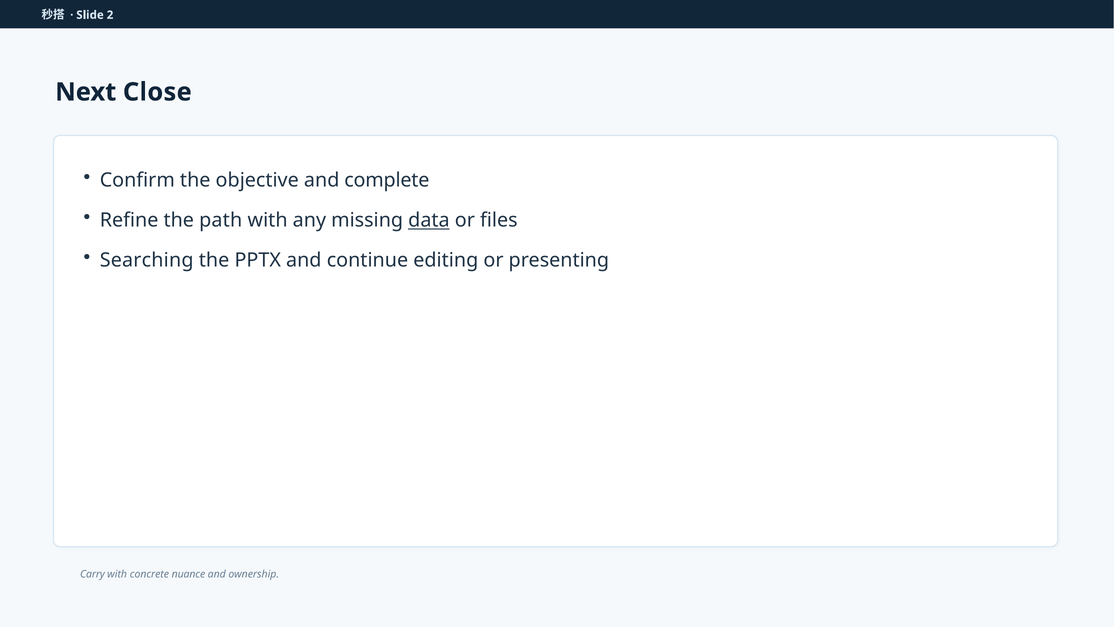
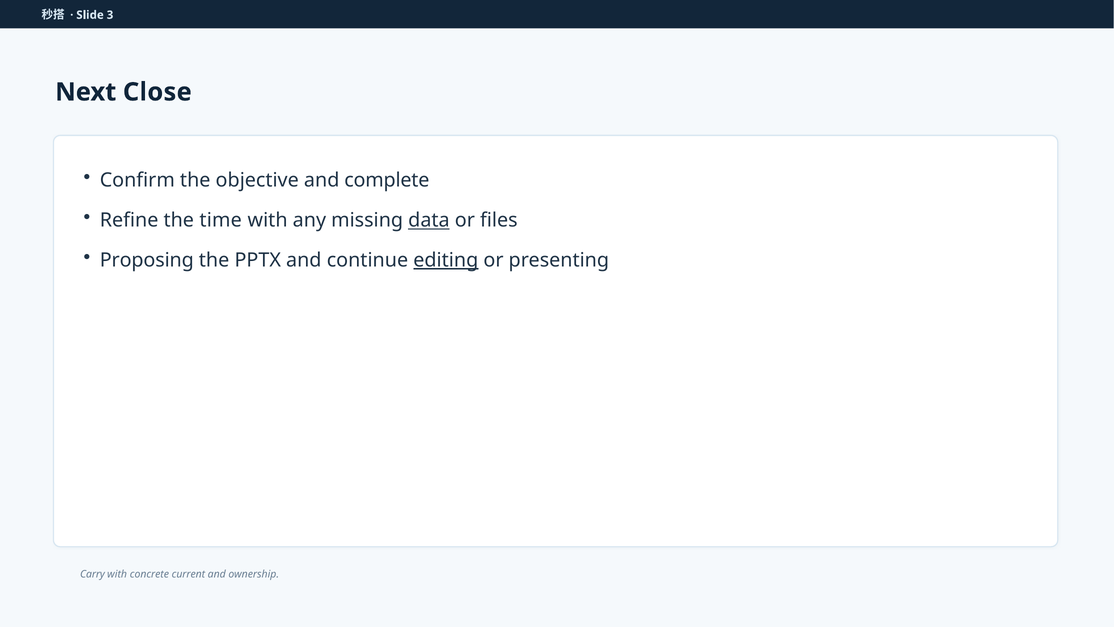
2: 2 -> 3 (110, 15)
path: path -> time (221, 220)
Searching: Searching -> Proposing (147, 260)
editing underline: none -> present (446, 260)
nuance: nuance -> current (188, 574)
